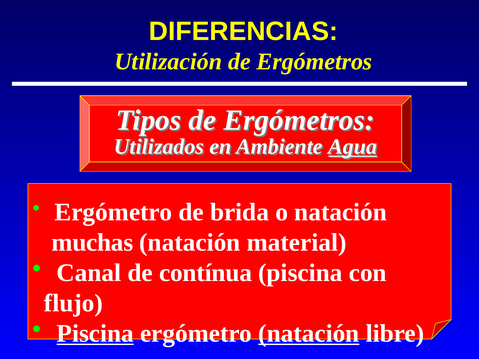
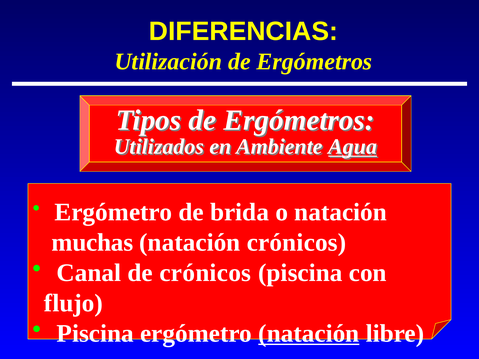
natación material: material -> crónicos (297, 243)
de contínua: contínua -> crónicos (205, 273)
Piscina underline: present -> none (95, 334)
